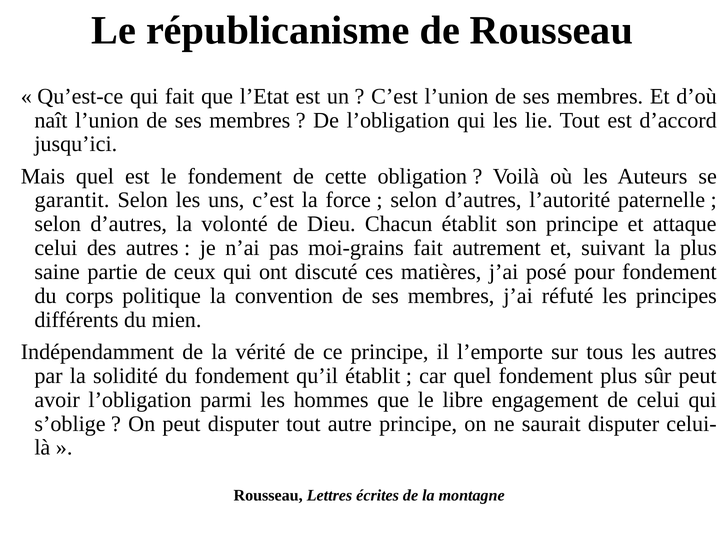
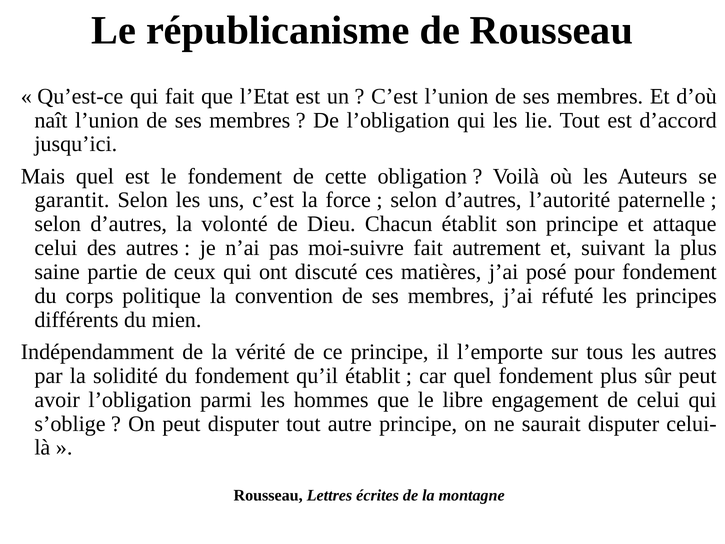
moi-grains: moi-grains -> moi-suivre (356, 248)
